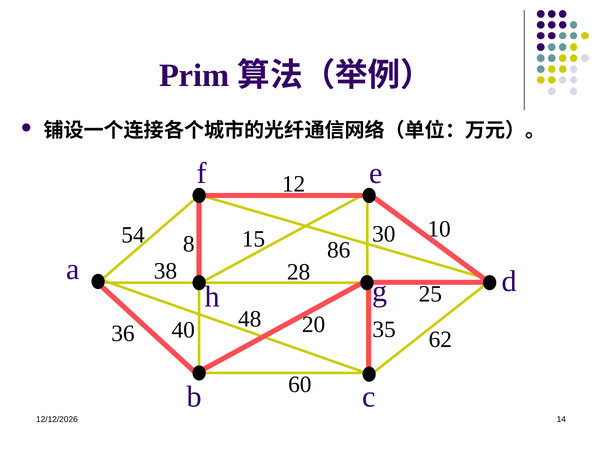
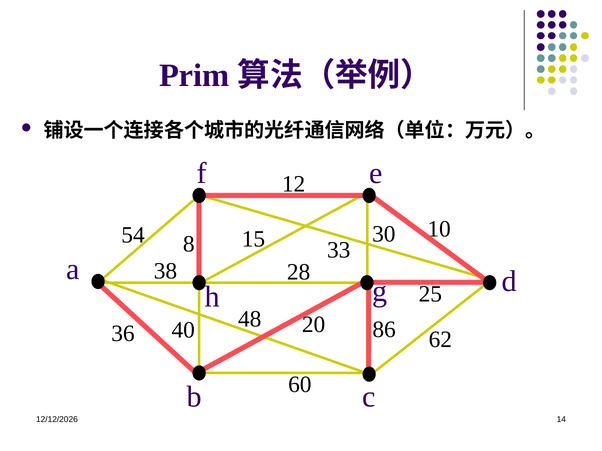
86: 86 -> 33 (339, 250)
35: 35 -> 86 (384, 330)
